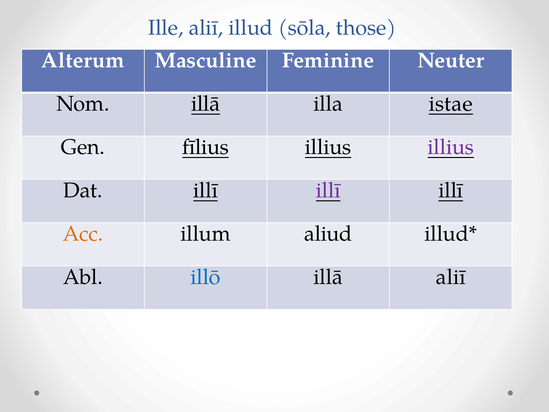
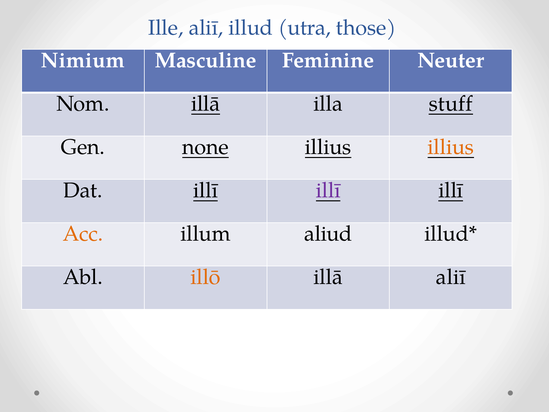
sōla: sōla -> utra (305, 28)
Alterum: Alterum -> Nimium (83, 61)
istae: istae -> stuff (451, 104)
fīlius: fīlius -> none (206, 147)
illius colour: purple -> orange (451, 147)
illō colour: blue -> orange (206, 277)
